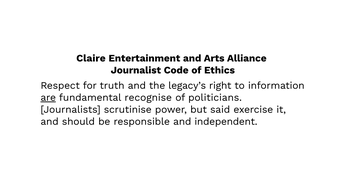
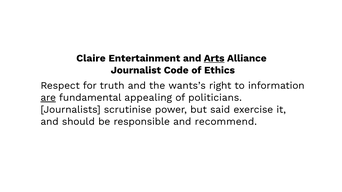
Arts underline: none -> present (214, 58)
legacy’s: legacy’s -> wants’s (187, 86)
recognise: recognise -> appealing (148, 98)
independent: independent -> recommend (226, 122)
